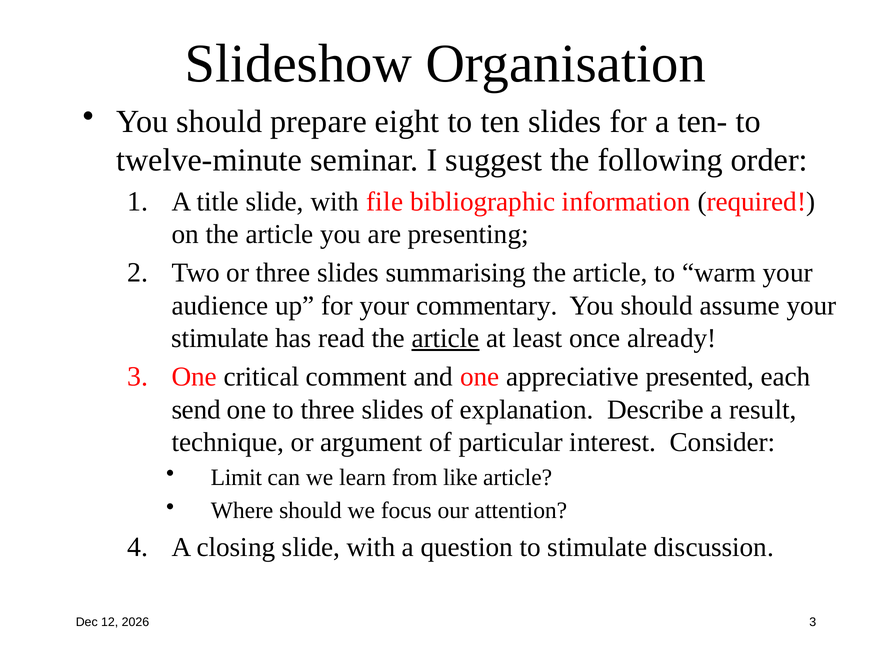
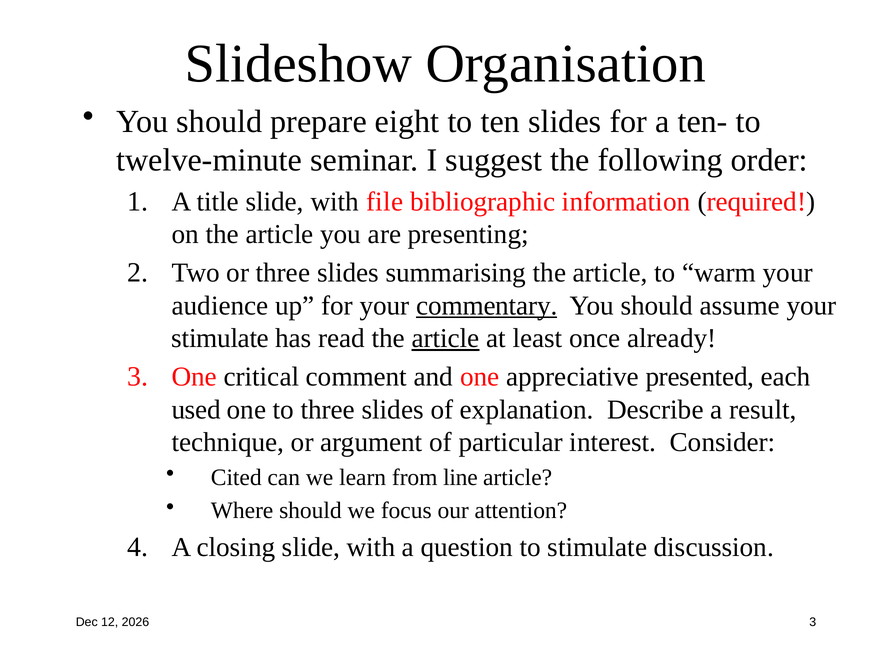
commentary underline: none -> present (487, 306)
send: send -> used (196, 410)
Limit: Limit -> Cited (236, 477)
like: like -> line (460, 477)
